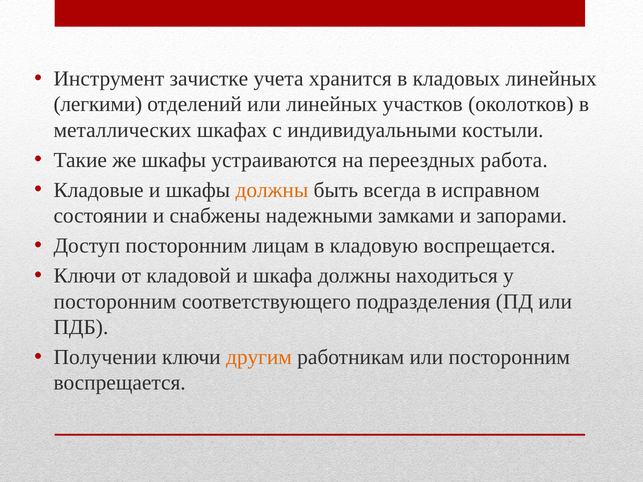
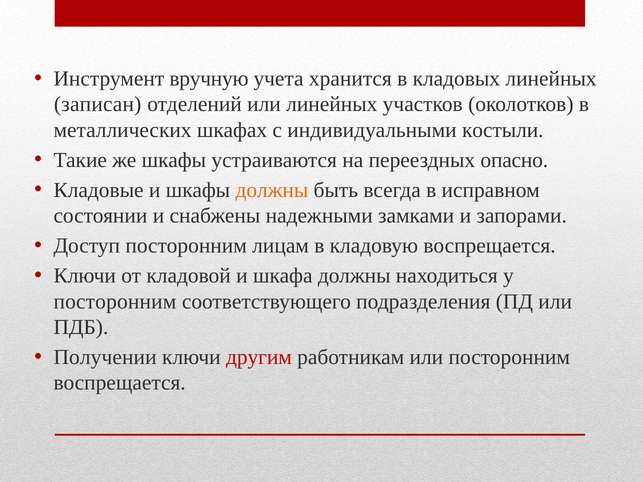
зачистке: зачистке -> вручную (209, 79)
легкими: легкими -> записан (98, 104)
работа: работа -> опасно (514, 160)
другим colour: orange -> red (259, 357)
